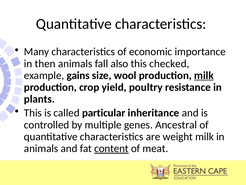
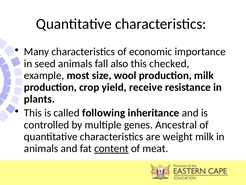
then: then -> seed (45, 63)
gains: gains -> most (78, 75)
milk underline: present -> none (204, 75)
poultry: poultry -> receive (146, 87)
particular: particular -> following (104, 113)
